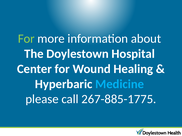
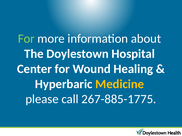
Medicine colour: light blue -> yellow (120, 84)
